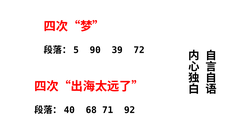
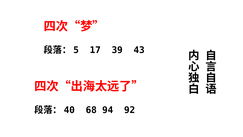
90: 90 -> 17 (95, 50)
72: 72 -> 43 (139, 50)
71: 71 -> 94 (108, 110)
